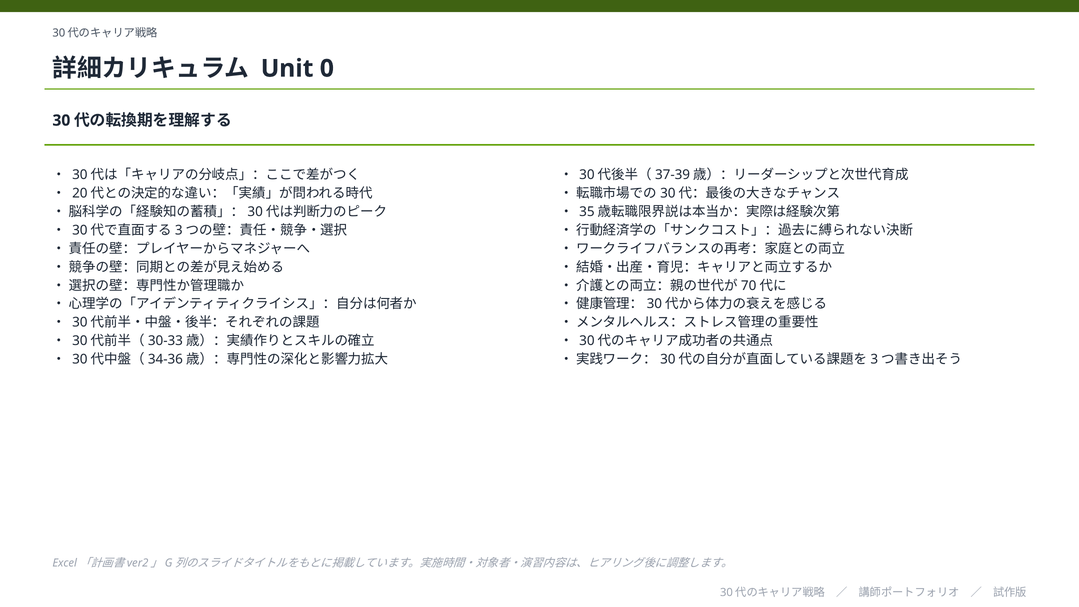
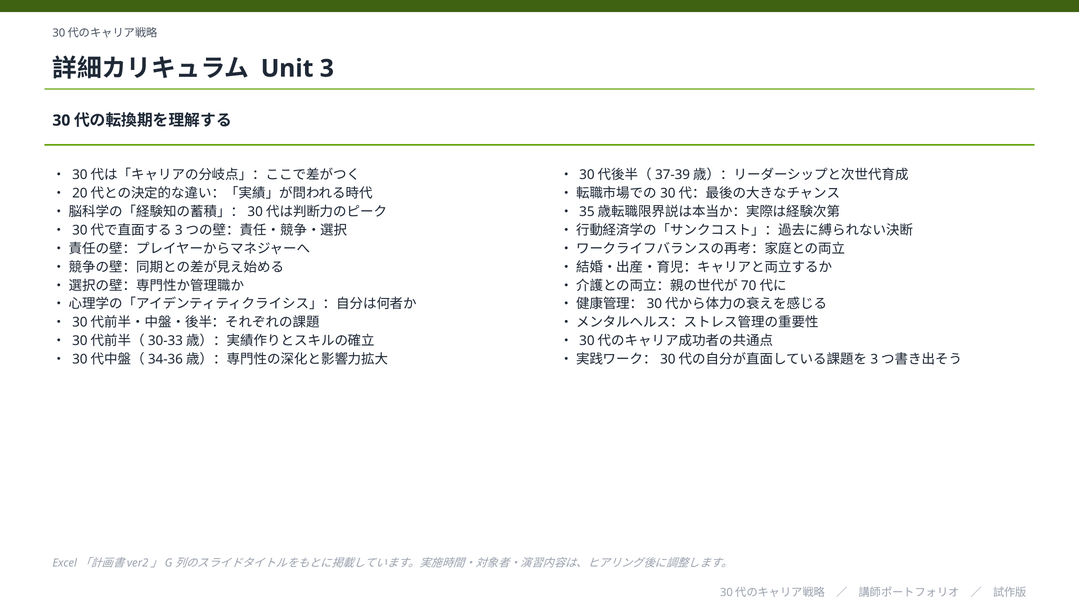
0: 0 -> 3 (327, 68)
